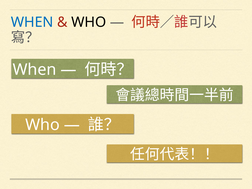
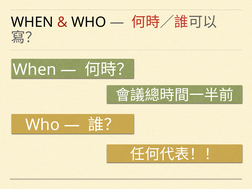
WHEN colour: blue -> black (32, 22)
